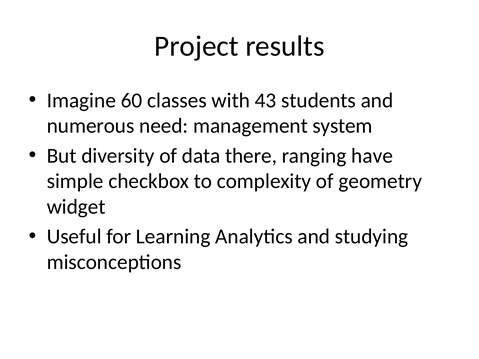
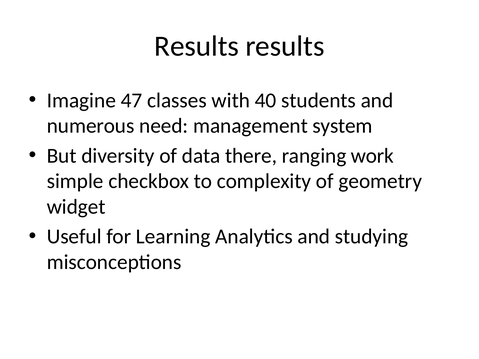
Project: Project -> Results (197, 46)
60: 60 -> 47 (132, 100)
43: 43 -> 40 (266, 100)
have: have -> work (372, 156)
